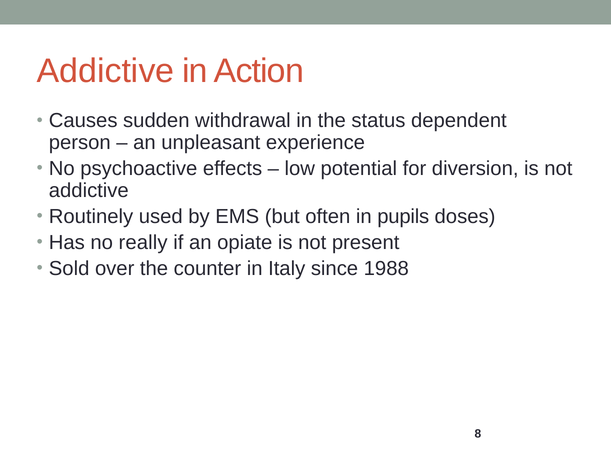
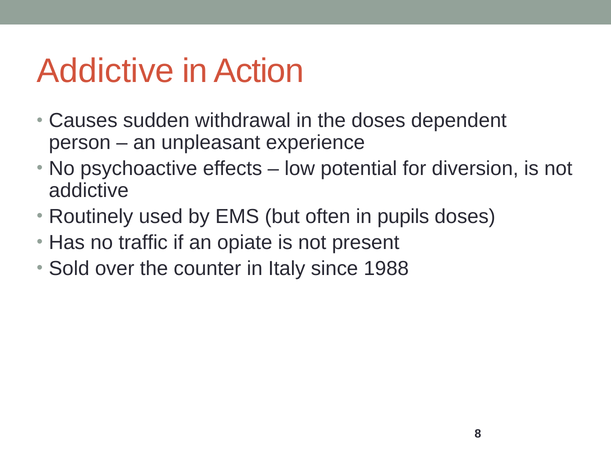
the status: status -> doses (378, 121)
really: really -> traffic (143, 243)
